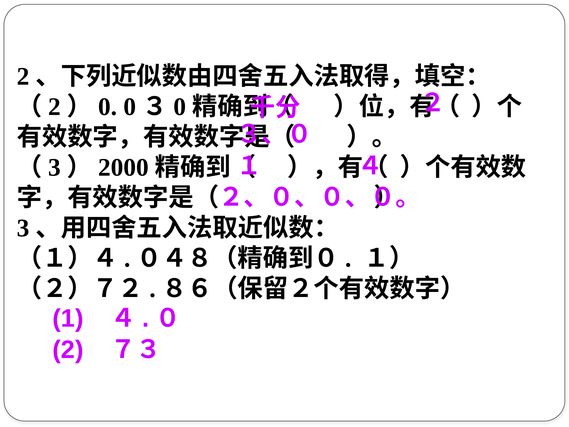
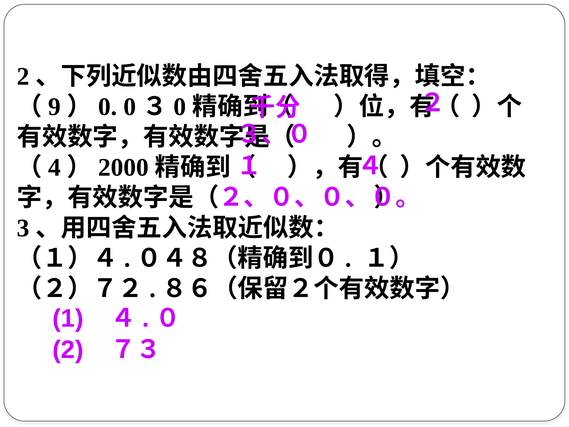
2: 2 -> 9 (54, 107)
3: 3 -> 4 (54, 167)
